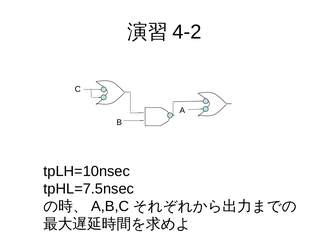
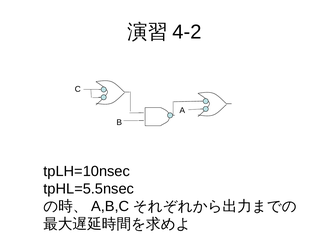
tpHL=7.5nsec: tpHL=7.5nsec -> tpHL=5.5nsec (89, 189)
